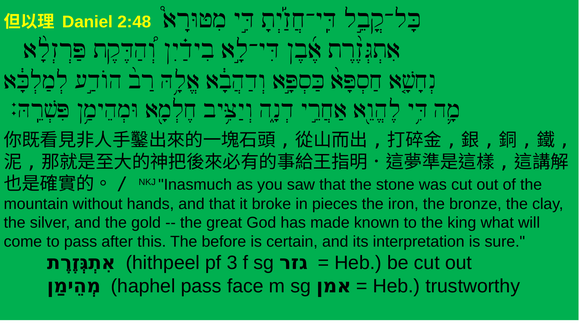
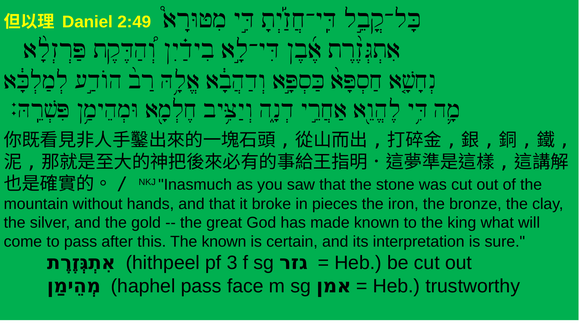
2:48: 2:48 -> 2:49 (134, 22)
The before: before -> known (224, 242)
